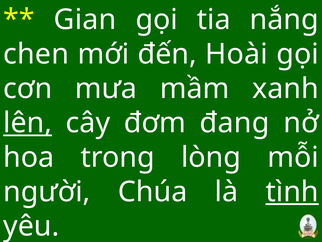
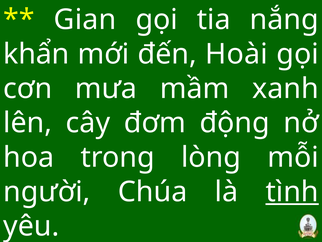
chen: chen -> khẩn (36, 54)
lên underline: present -> none (28, 123)
đang: đang -> động (235, 123)
